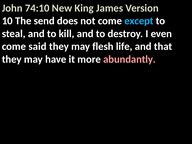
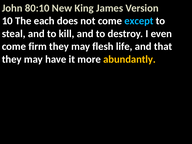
74:10: 74:10 -> 80:10 (37, 8)
send: send -> each (44, 21)
said: said -> firm (38, 46)
abundantly colour: pink -> yellow (129, 59)
